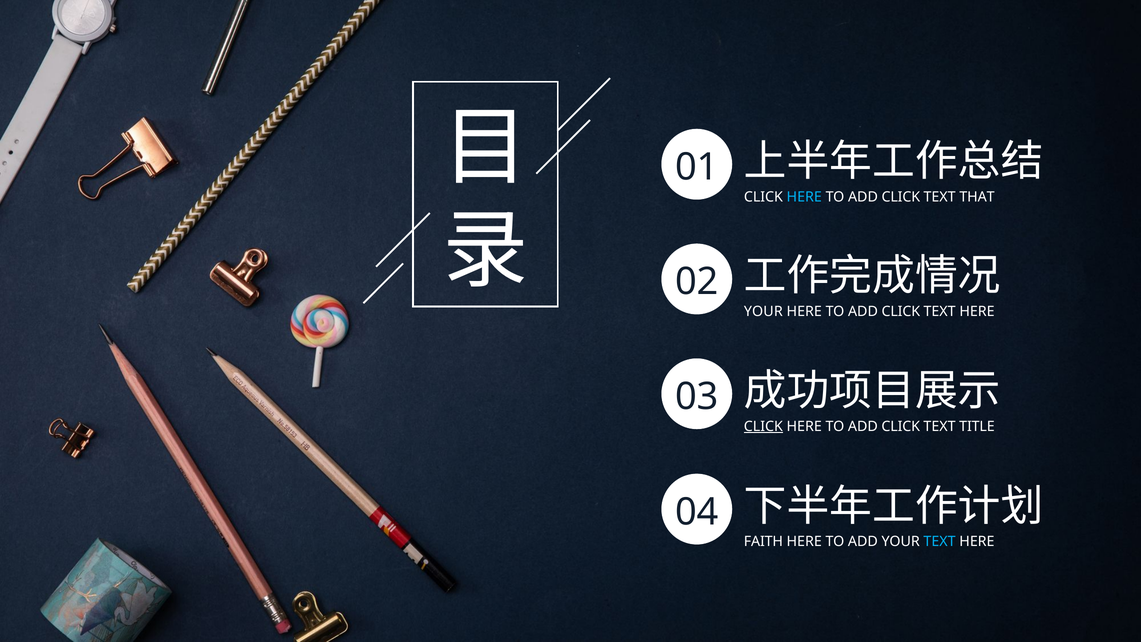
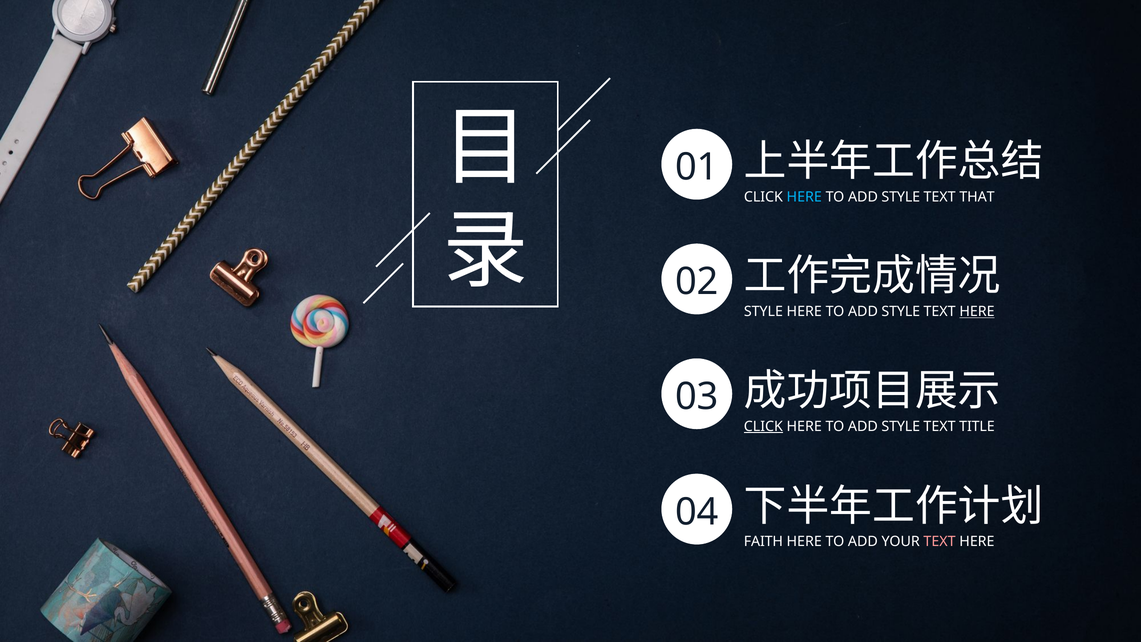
CLICK: CLICK -> STYLE (901, 197)
YOUR: YOUR -> STYLE (763, 312)
CLICK: CLICK -> STYLE (901, 312)
HERE underline: none -> present (977, 312)
CLICK: CLICK -> STYLE (901, 426)
TEXT colour: light blue -> pink (940, 542)
